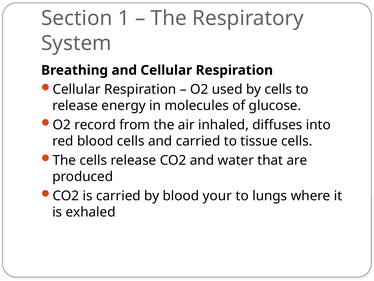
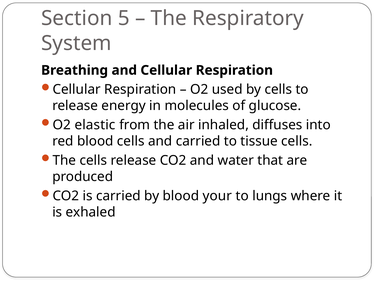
1: 1 -> 5 (124, 18)
record: record -> elastic (95, 125)
